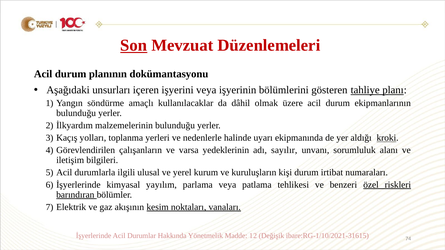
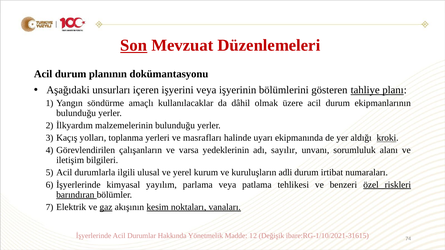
nedenlerle: nedenlerle -> masrafları (202, 138)
kişi: kişi -> adli (285, 173)
gaz underline: none -> present (106, 207)
